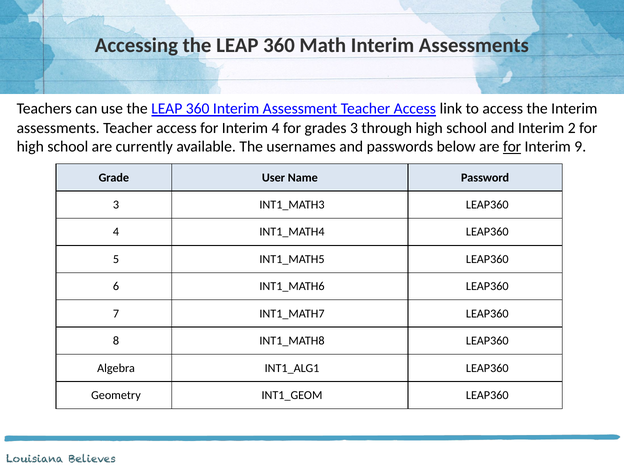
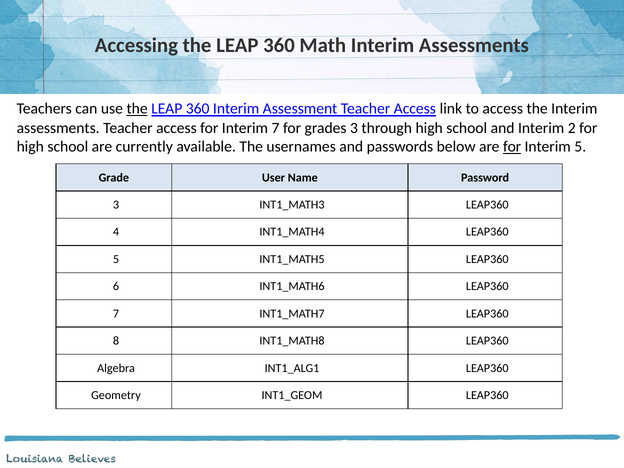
the underline: none -> present (137, 109)
Interim 4: 4 -> 7 (276, 128)
Interim 9: 9 -> 5 (580, 147)
